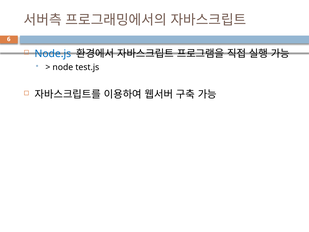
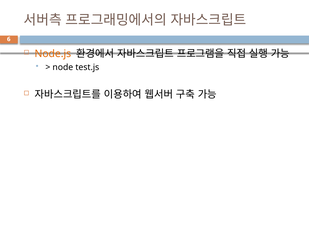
Node.js colour: blue -> orange (53, 54)
